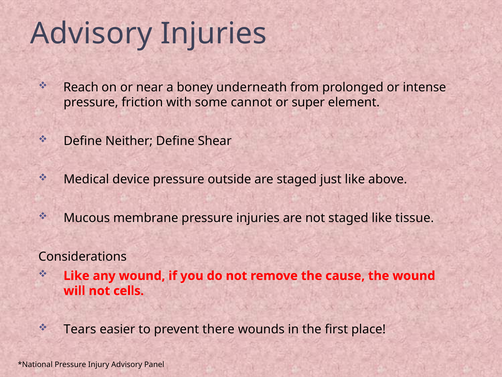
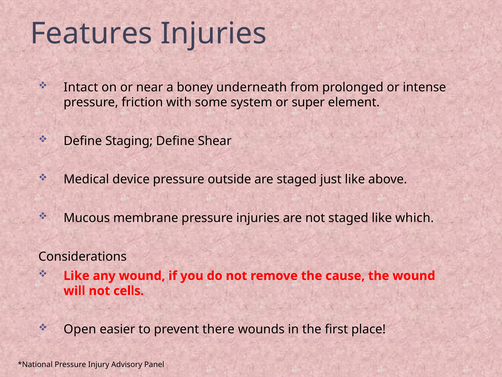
Advisory: Advisory -> Features (91, 33)
Reach: Reach -> Intact (81, 87)
cannot: cannot -> system (251, 102)
Neither: Neither -> Staging (129, 141)
tissue: tissue -> which (415, 218)
Tears: Tears -> Open (80, 329)
